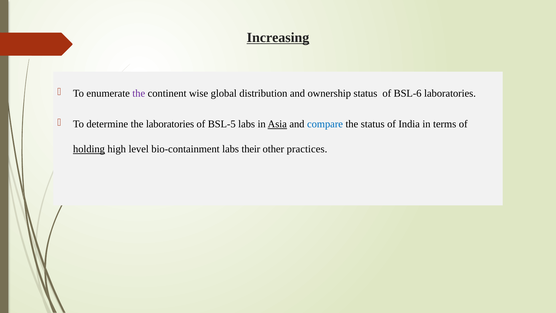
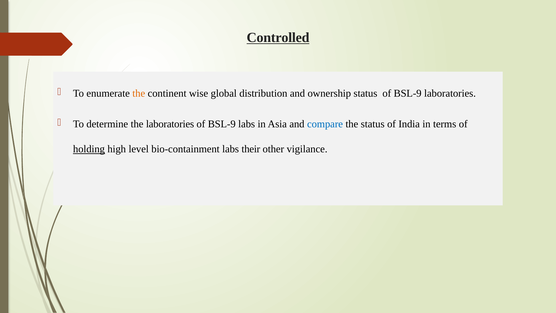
Increasing: Increasing -> Controlled (278, 37)
the colour: purple -> orange (139, 93)
status of BSL-6: BSL-6 -> BSL-9 (408, 93)
BSL-5: BSL-5 -> BSL-9 (222, 124)
Asia underline: present -> none (277, 124)
practices: practices -> vigilance (307, 149)
